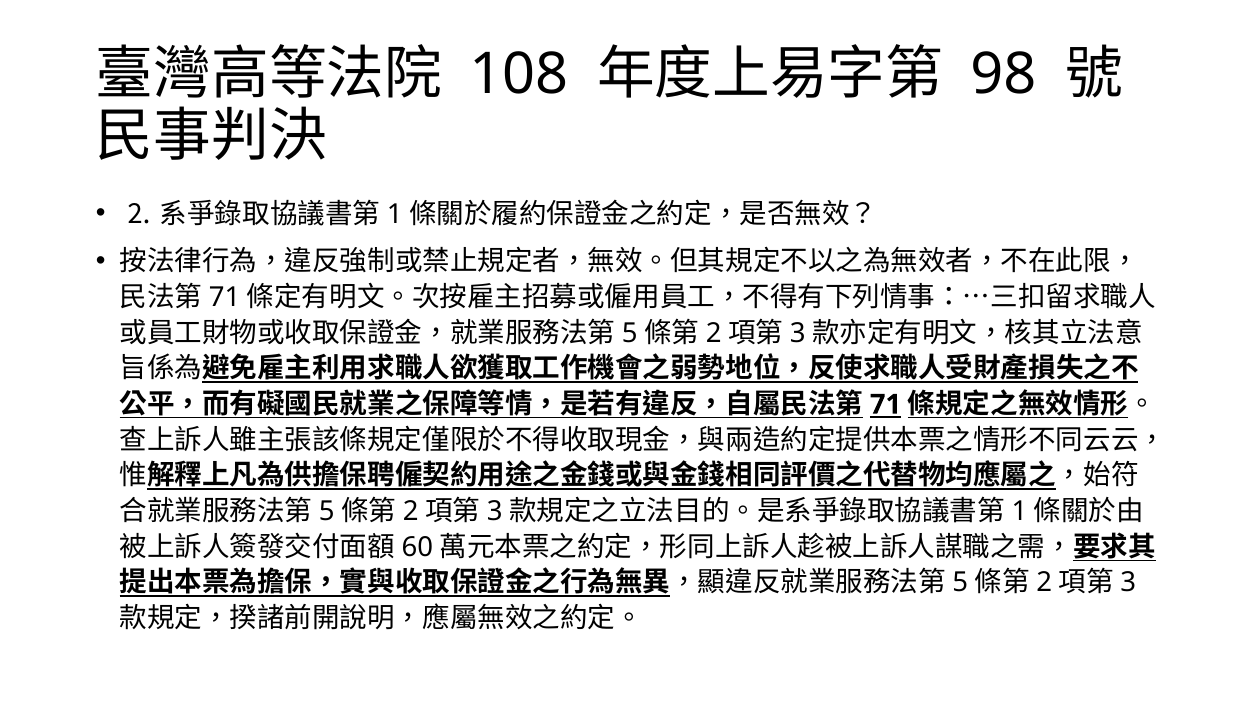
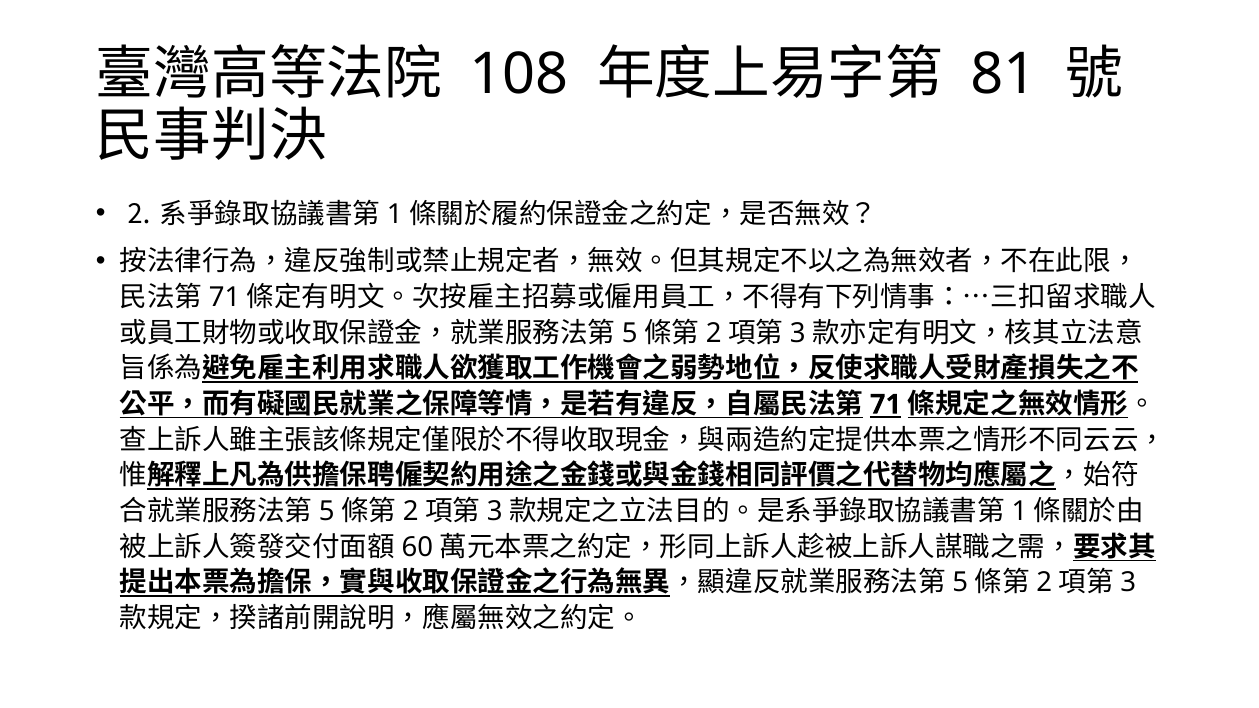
98: 98 -> 81 (1003, 75)
